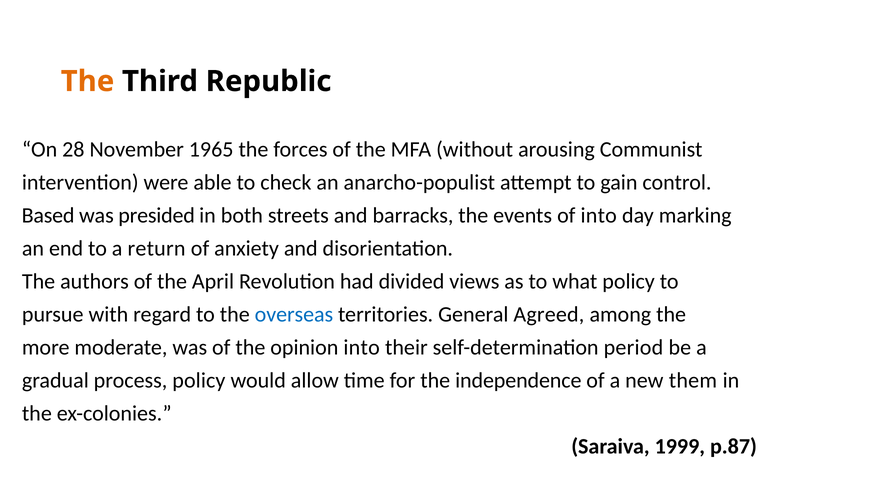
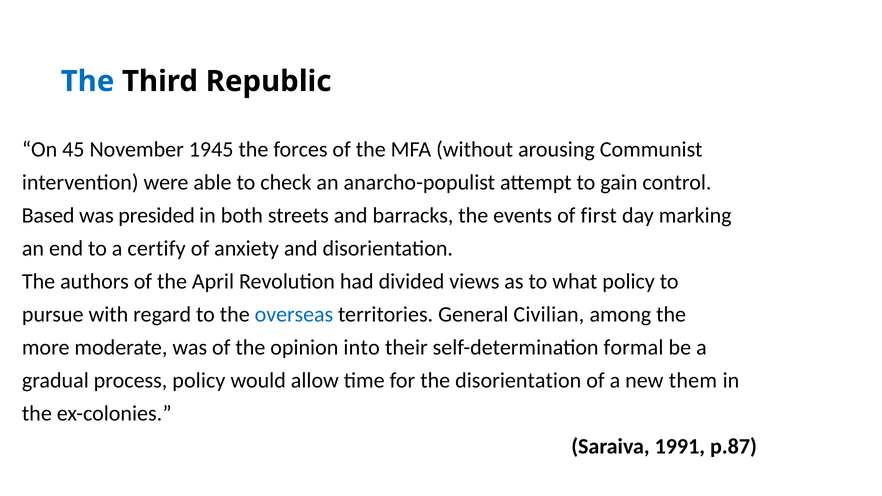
The colour: orange -> blue (88, 81)
28: 28 -> 45 (73, 150)
1965: 1965 -> 1945 (211, 150)
of into: into -> first (599, 216)
return: return -> certify (157, 249)
Agreed: Agreed -> Civilian (549, 315)
period: period -> formal (634, 348)
the independence: independence -> disorientation (518, 381)
1999: 1999 -> 1991 (680, 447)
